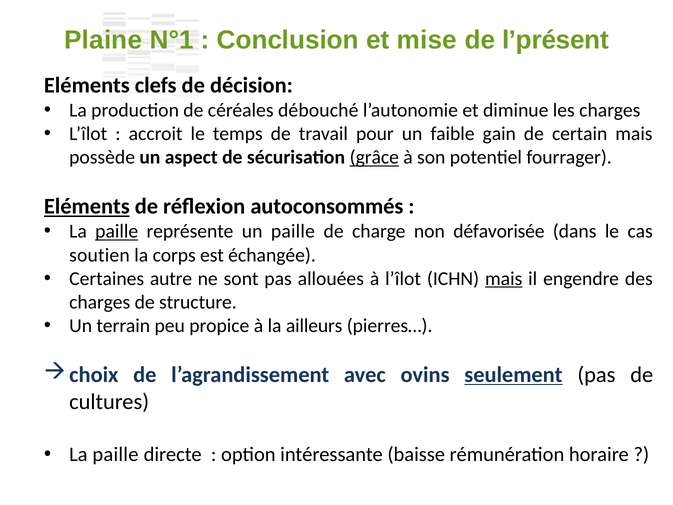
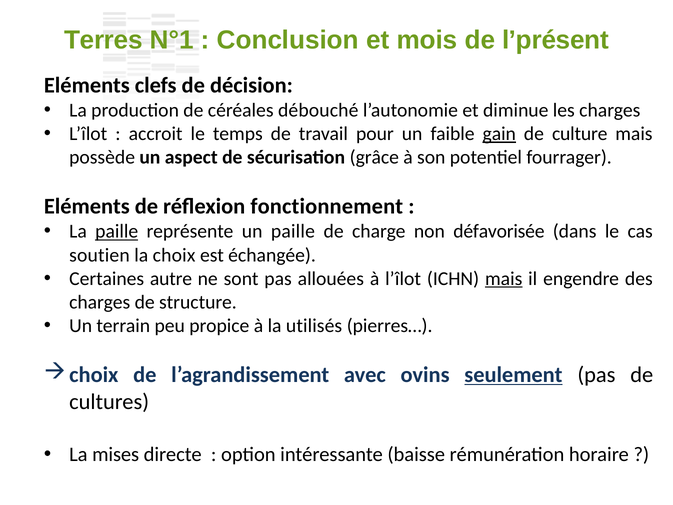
Plaine: Plaine -> Terres (103, 40)
mise: mise -> mois (427, 40)
gain underline: none -> present (499, 134)
certain: certain -> culture (580, 134)
grâce underline: present -> none (374, 157)
Eléments underline: present -> none (87, 206)
autoconsommés: autoconsommés -> fonctionnement (327, 206)
la corps: corps -> choix (174, 255)
ailleurs: ailleurs -> utilisés (314, 326)
paille: paille -> mises (116, 454)
